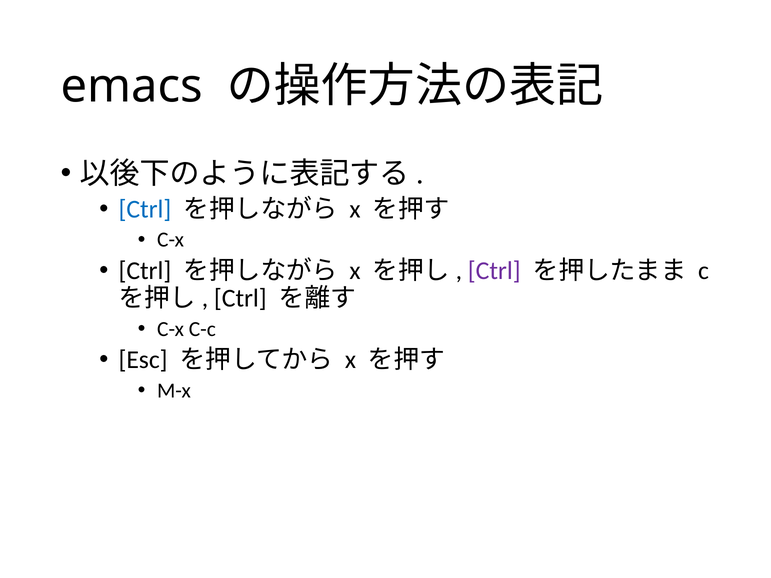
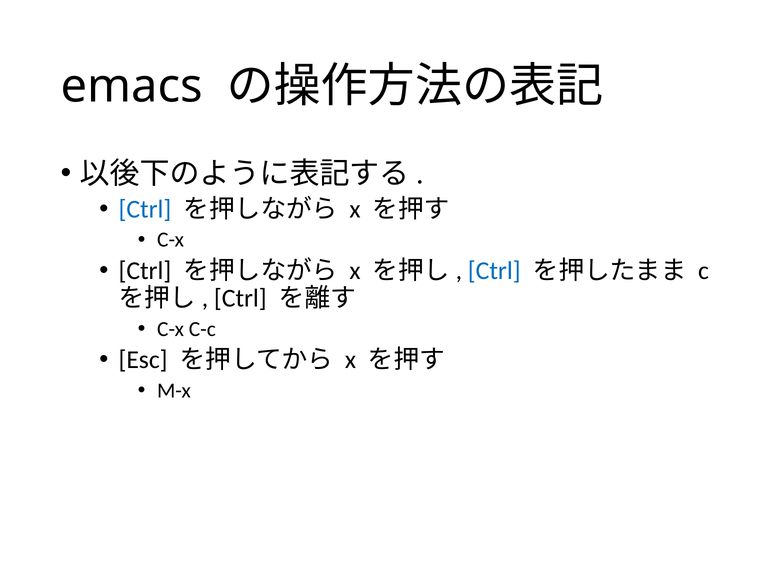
Ctrl colour: purple -> blue (494, 271)
